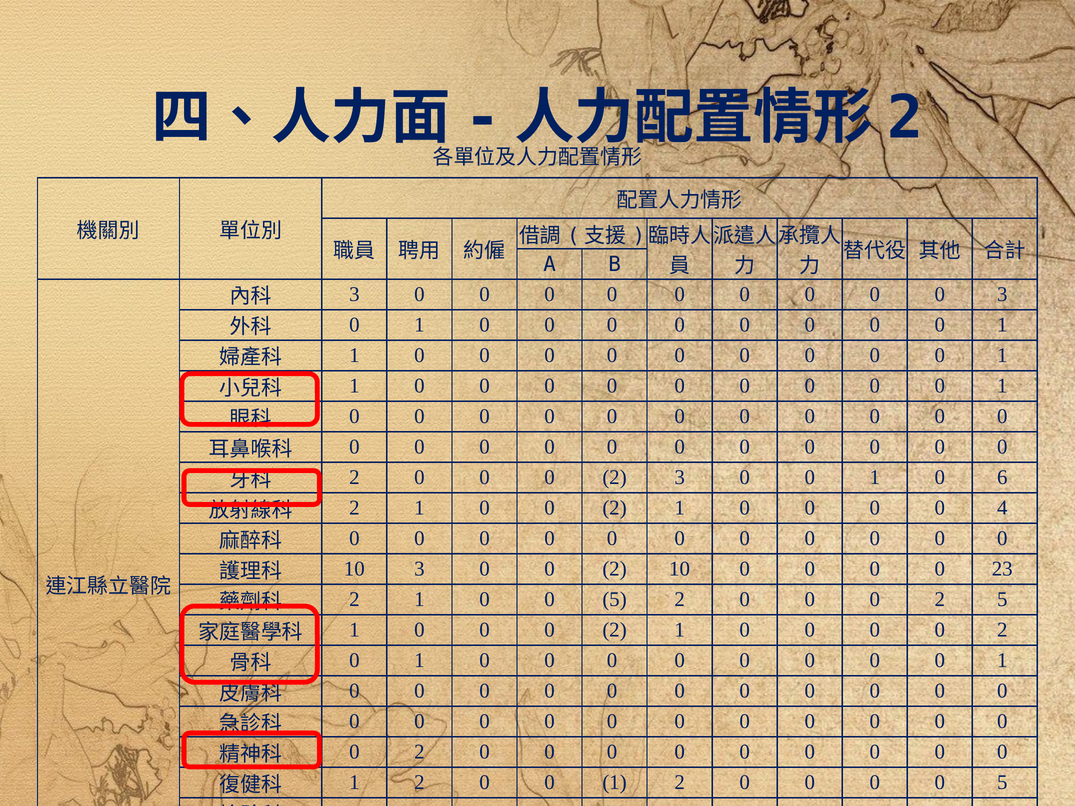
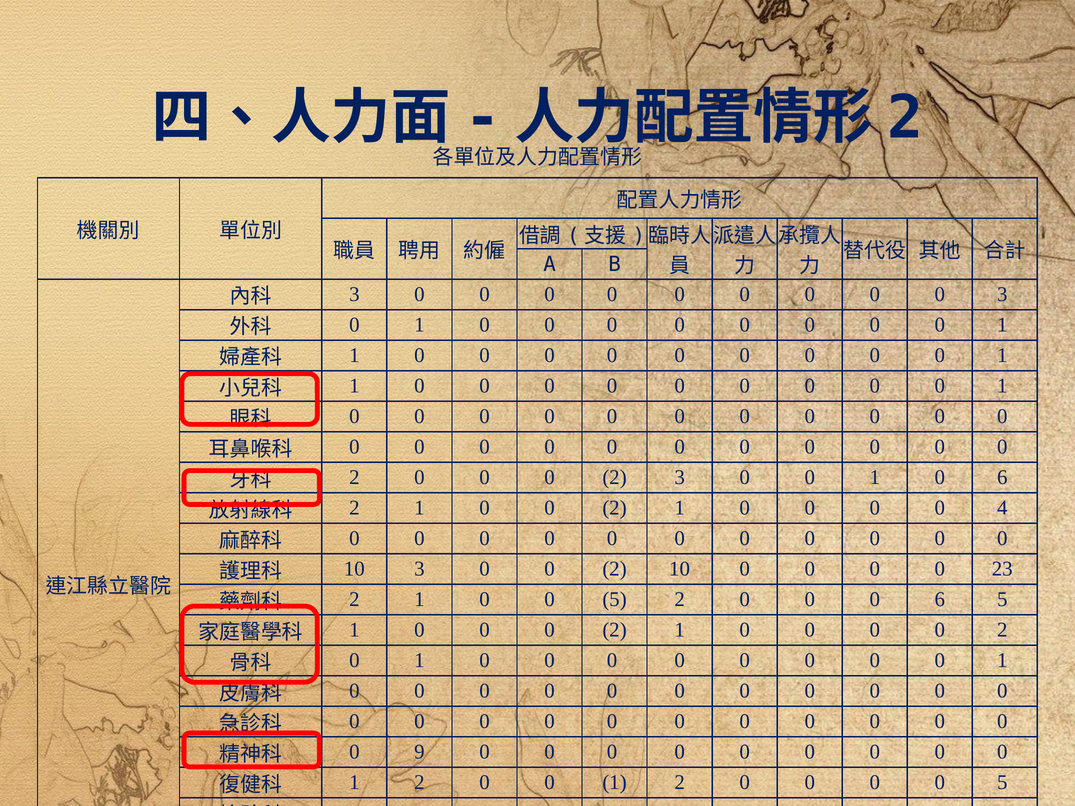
2: 2 -> 6 (940, 600)
2: 2 -> 9 (419, 752)
